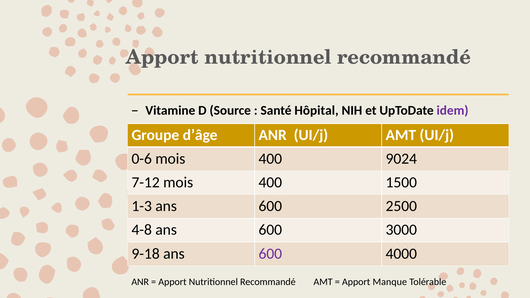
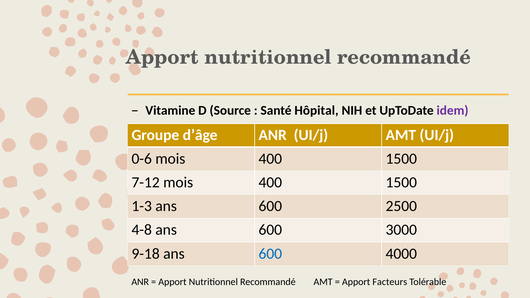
0-6 mois 400 9024: 9024 -> 1500 (401, 159)
600 colour: purple -> blue (270, 254)
Manque: Manque -> Facteurs (390, 282)
